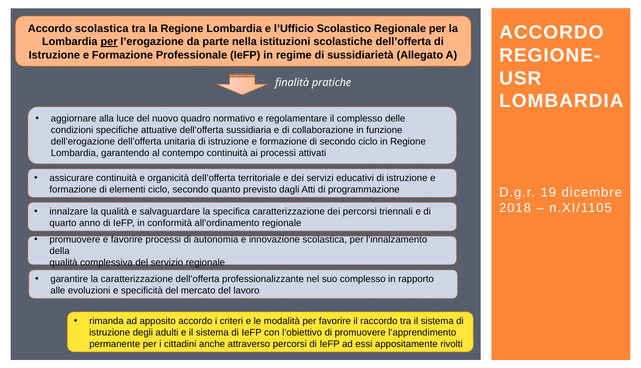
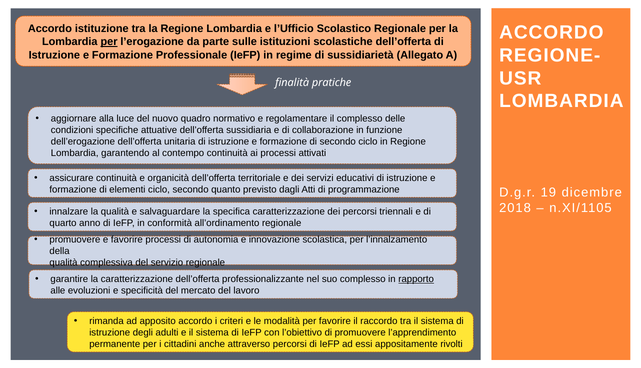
Accordo scolastica: scolastica -> istituzione (102, 29)
nella: nella -> sulle (244, 42)
rapporto underline: none -> present (416, 279)
